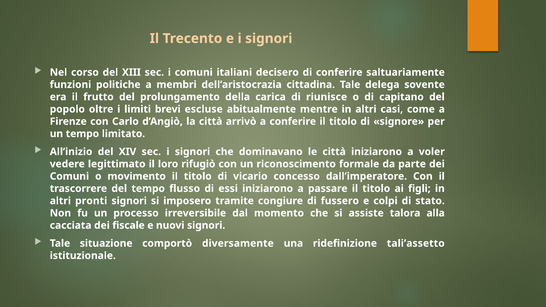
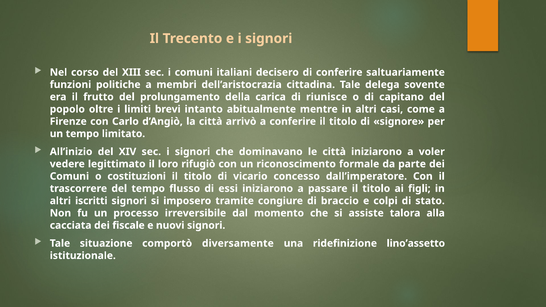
escluse: escluse -> intanto (204, 109)
movimento: movimento -> costituzioni (137, 176)
pronti: pronti -> iscritti (91, 201)
fussero: fussero -> braccio (340, 201)
tali’assetto: tali’assetto -> lino’assetto (416, 243)
